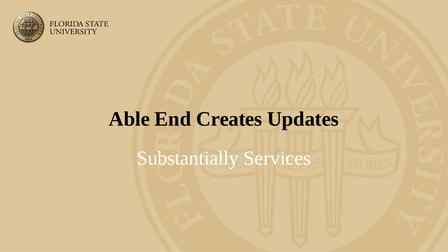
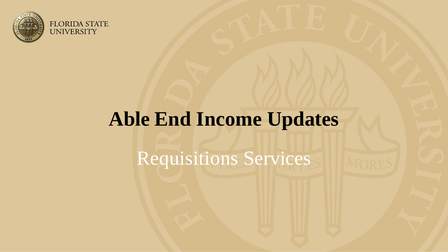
Creates: Creates -> Income (229, 119)
Substantially: Substantially -> Requisitions (188, 158)
